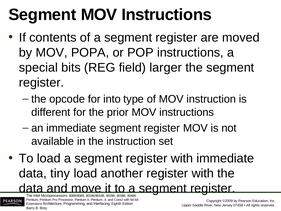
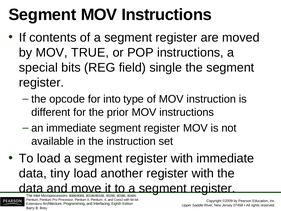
POPA: POPA -> TRUE (90, 52)
larger: larger -> single (166, 67)
